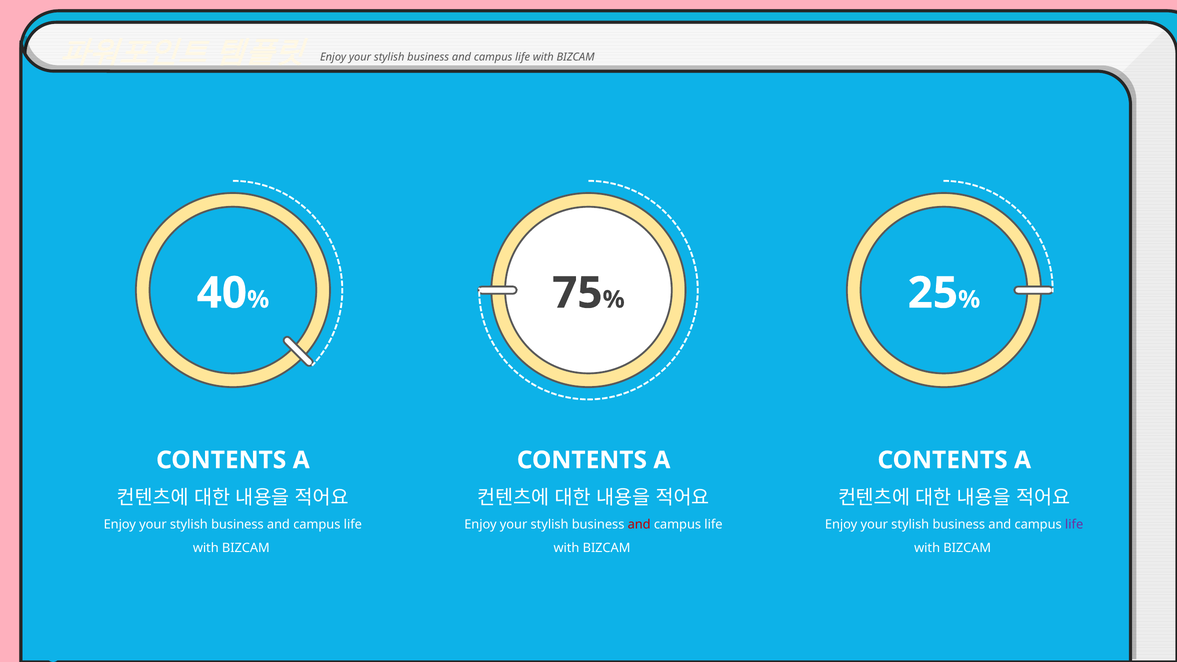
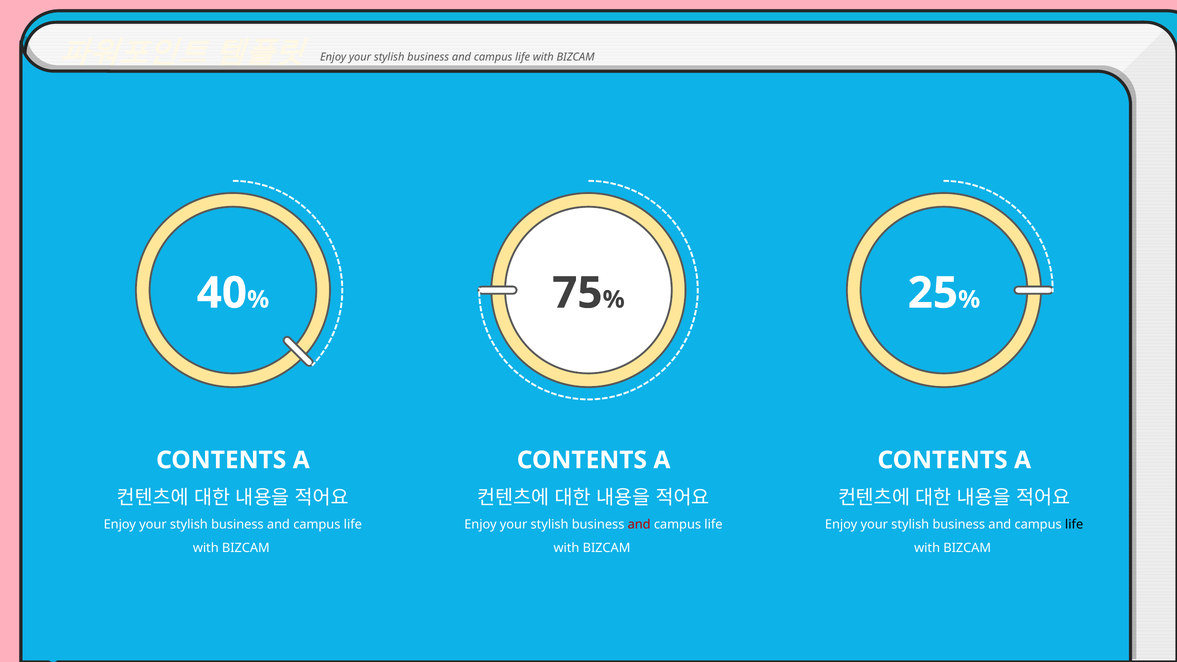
life colour: purple -> black (1074, 525)
